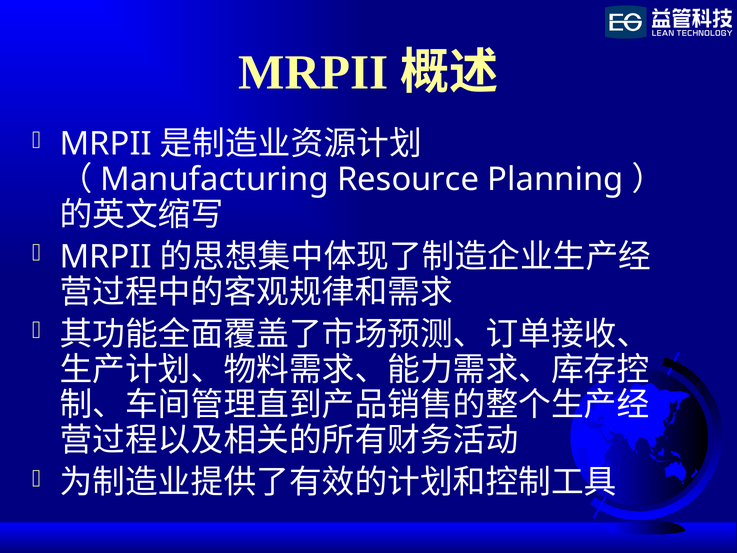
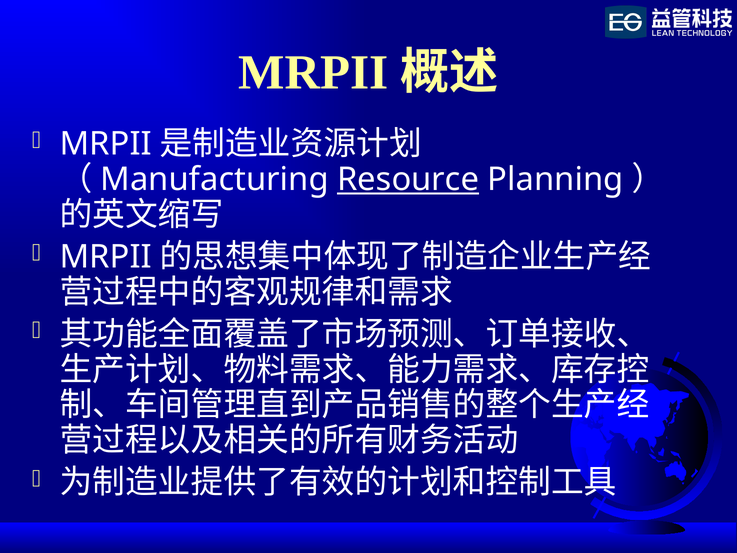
Resource underline: none -> present (408, 179)
